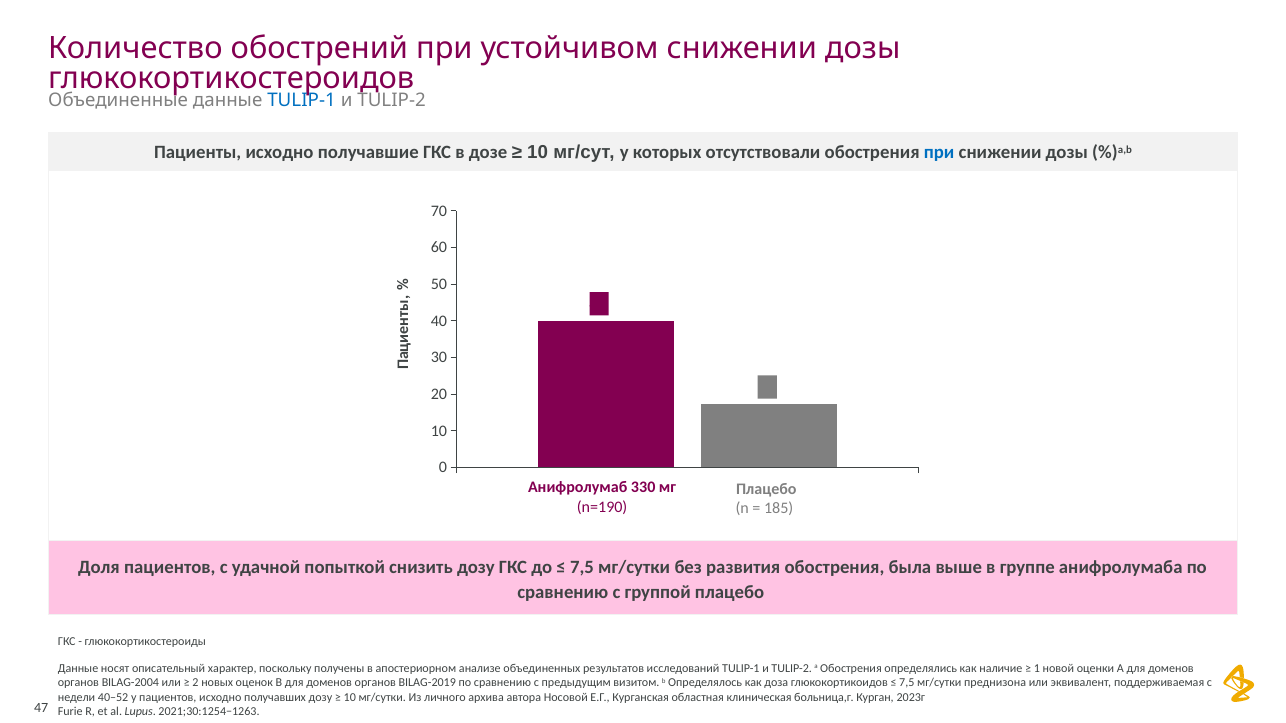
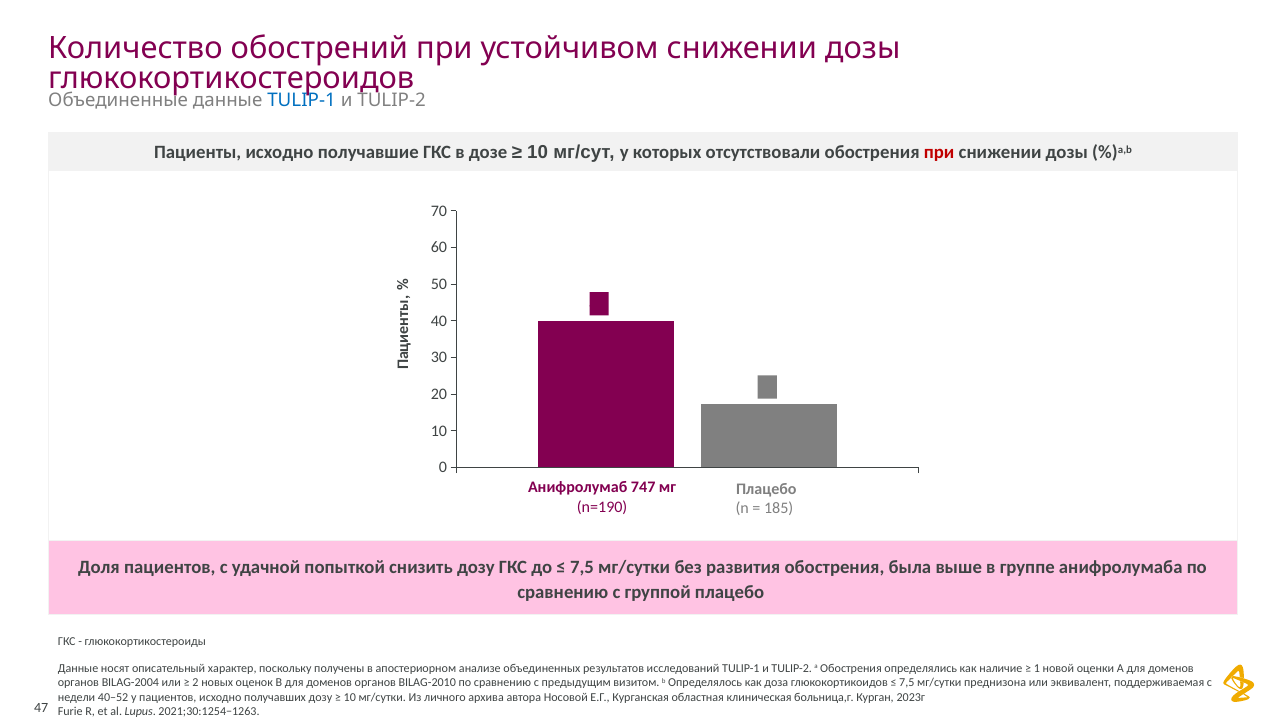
при colour: blue -> red (939, 153)
330: 330 -> 747 (643, 488)
BILAG-2019: BILAG-2019 -> BILAG-2010 (427, 683)
